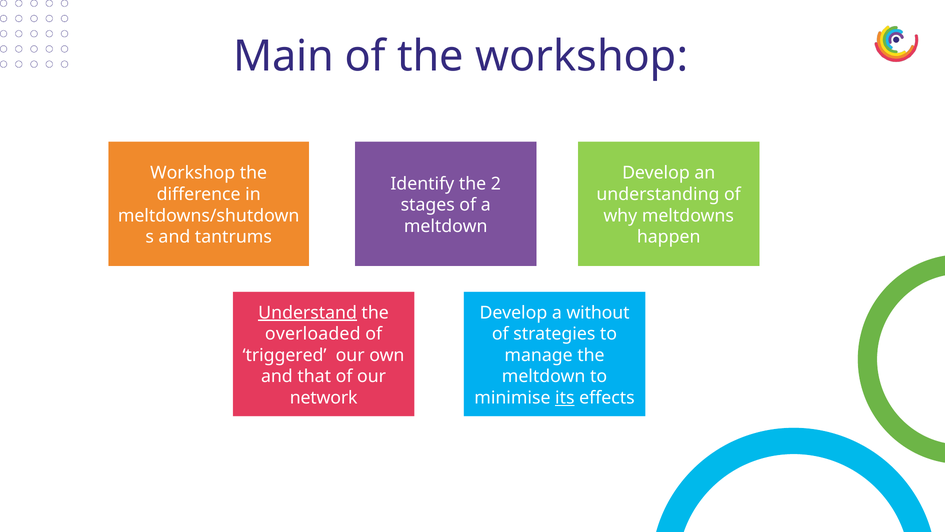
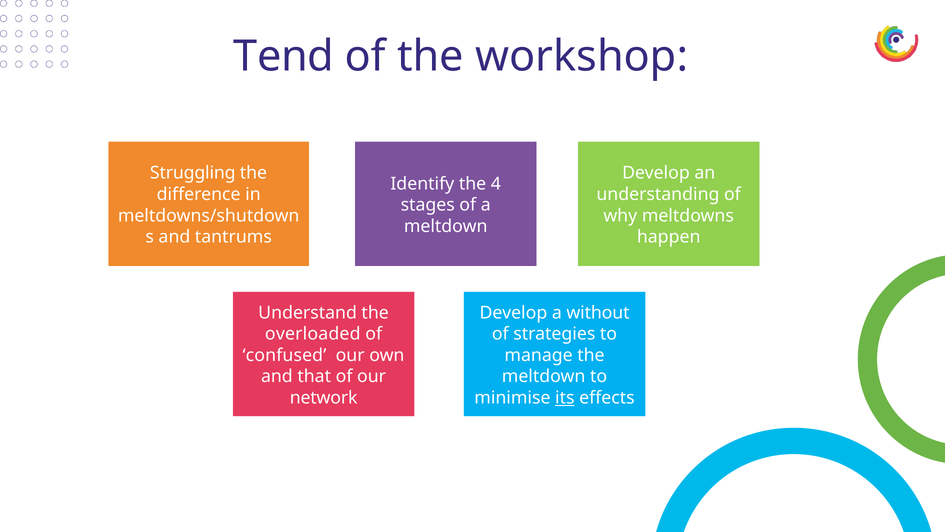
Main: Main -> Tend (284, 56)
Workshop: Workshop -> Struggling (193, 173)
2: 2 -> 4 (496, 184)
Understand underline: present -> none (308, 312)
triggered: triggered -> confused (284, 355)
